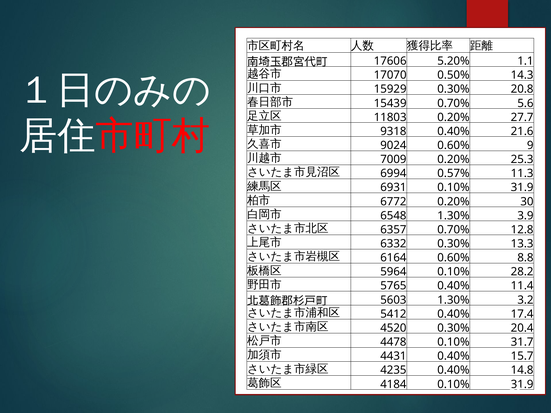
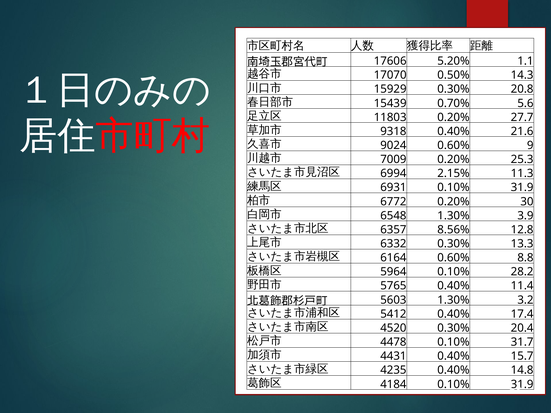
0.57%: 0.57% -> 2.15% (453, 174)
6357 0.70%: 0.70% -> 8.56% (453, 230)
